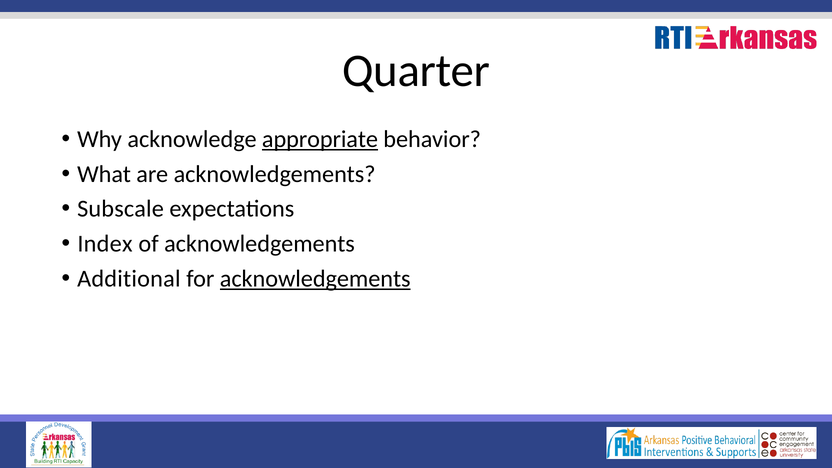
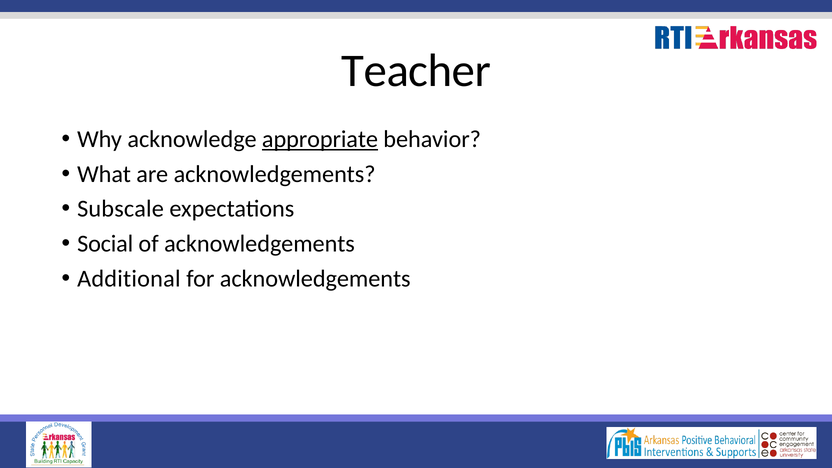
Quarter: Quarter -> Teacher (416, 71)
Index: Index -> Social (105, 244)
acknowledgements underline: present -> none (315, 279)
